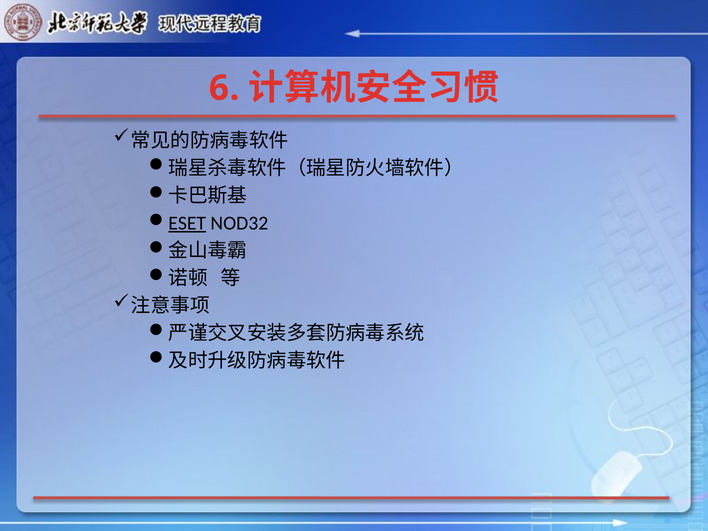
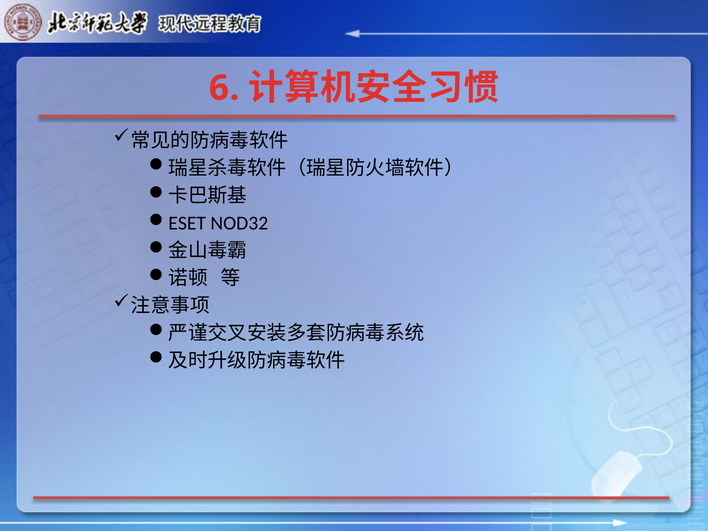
ESET underline: present -> none (187, 223)
